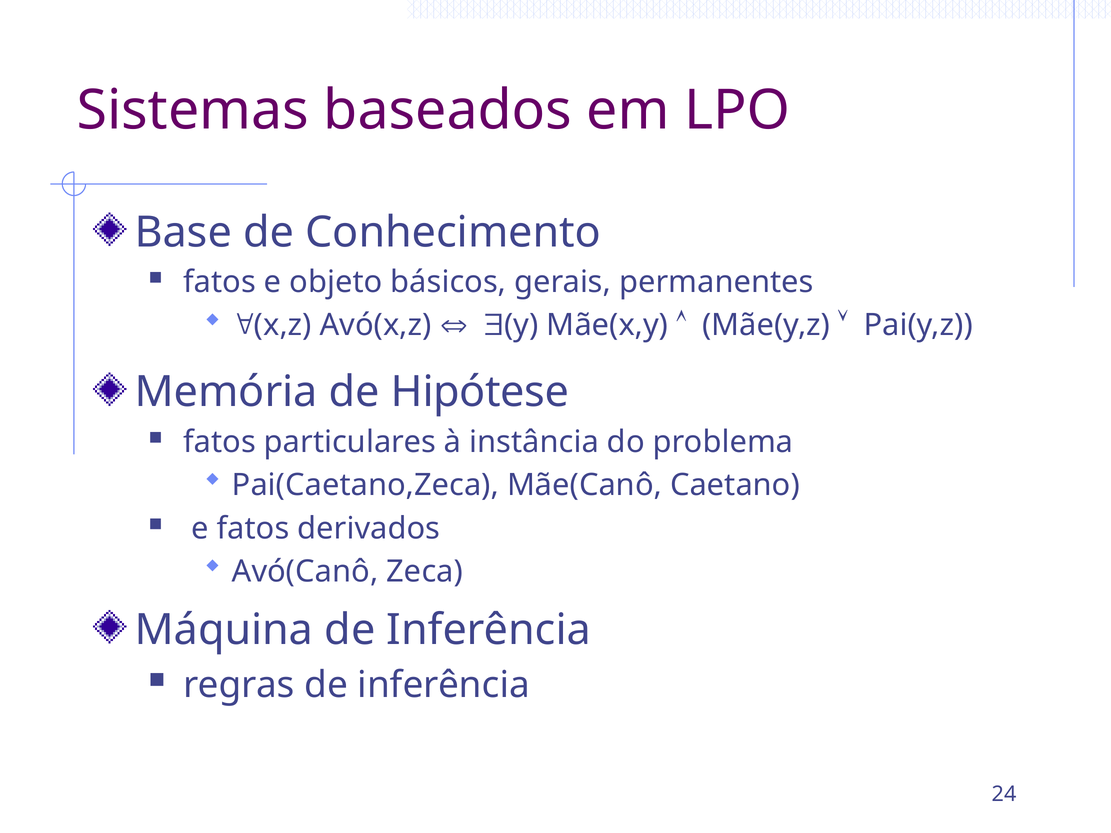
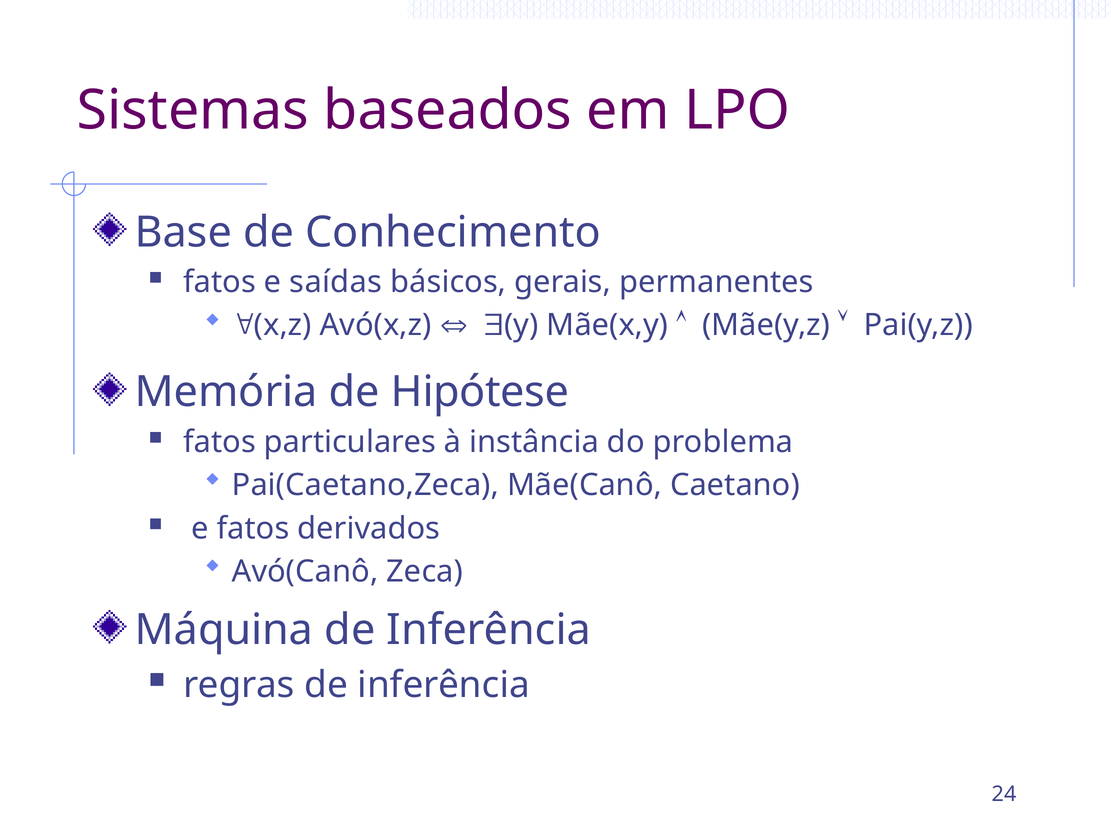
objeto: objeto -> saídas (336, 282)
